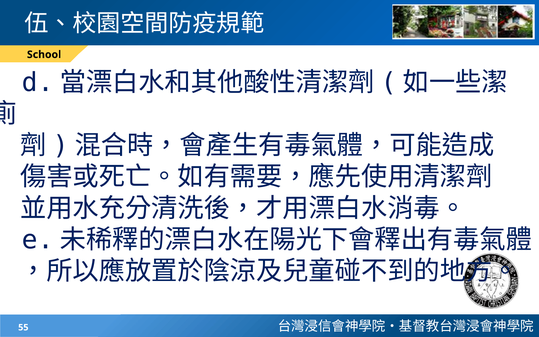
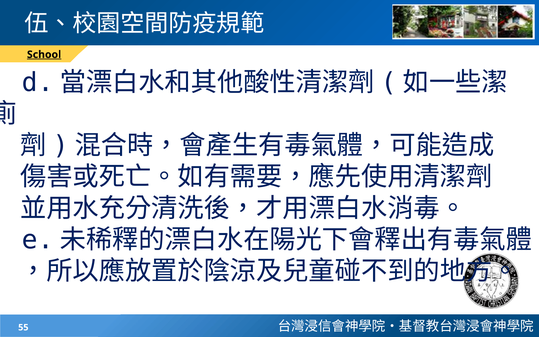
School underline: none -> present (44, 55)
